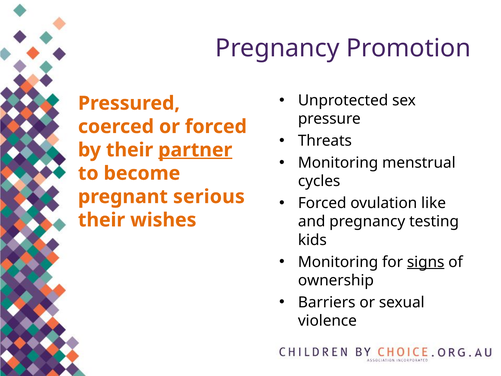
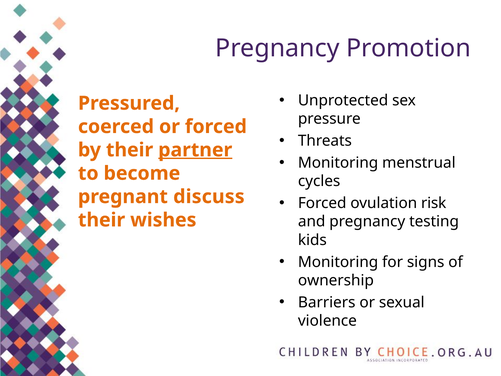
serious: serious -> discuss (209, 197)
like: like -> risk (434, 203)
signs underline: present -> none (426, 262)
